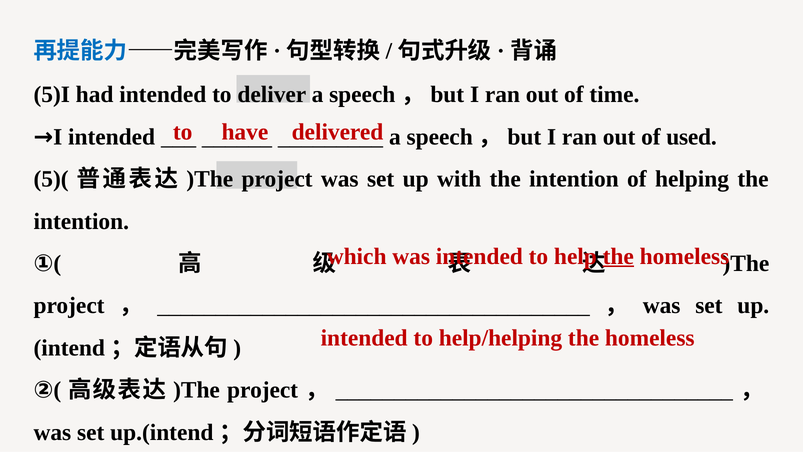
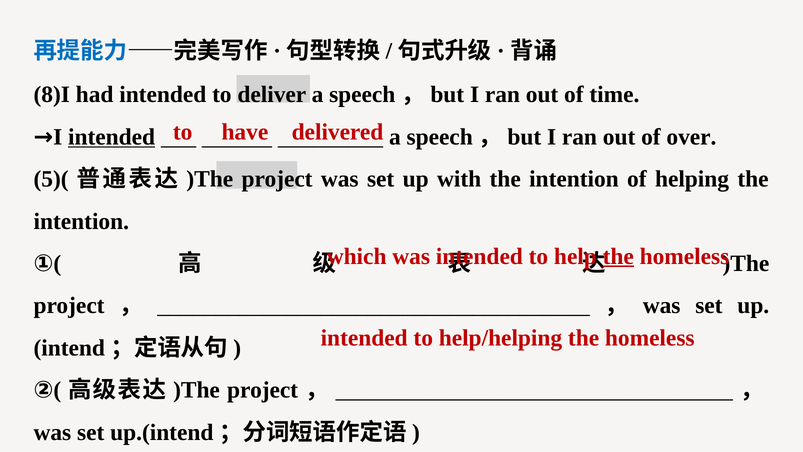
5)I: 5)I -> 8)I (52, 95)
intended underline: none -> present (112, 137)
used: used -> over (691, 137)
